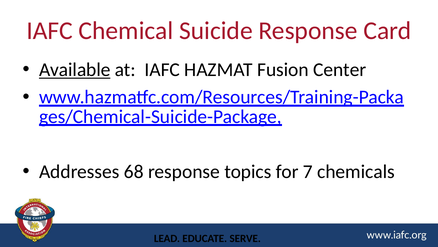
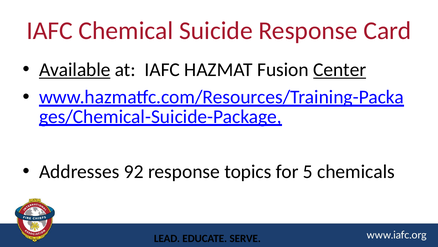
Center underline: none -> present (340, 70)
68: 68 -> 92 (134, 171)
7: 7 -> 5 (308, 171)
